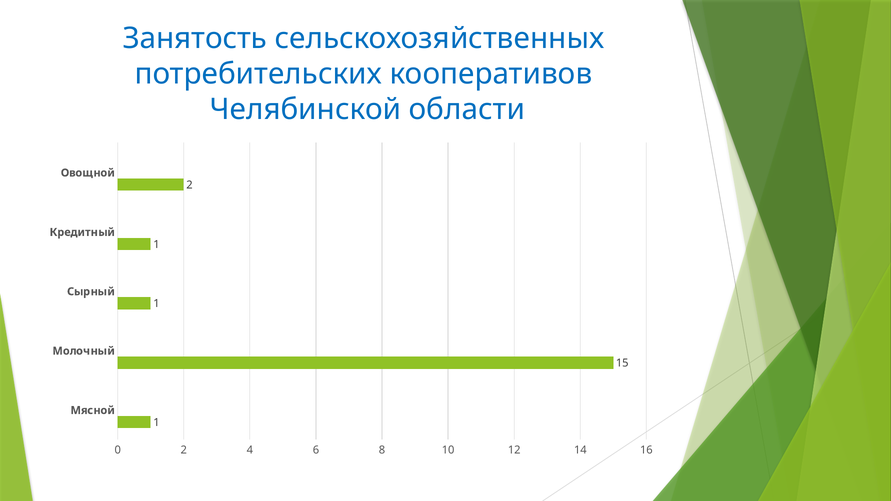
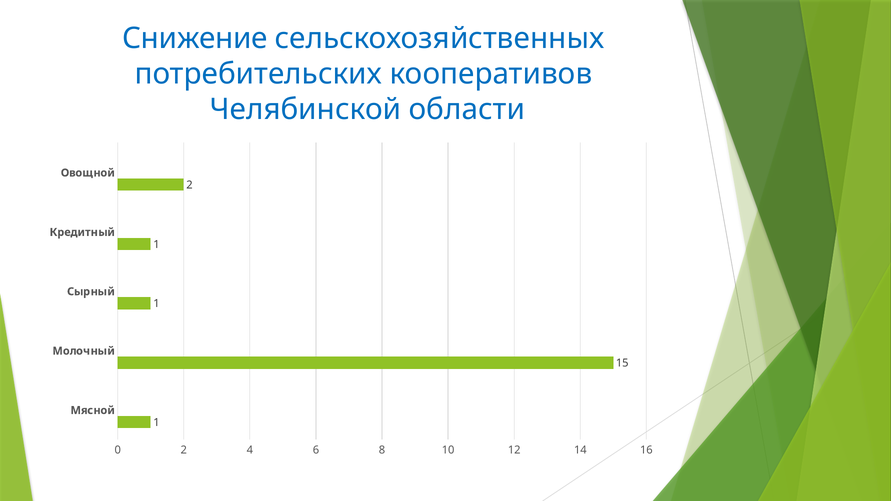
Занятость: Занятость -> Снижение (195, 38)
